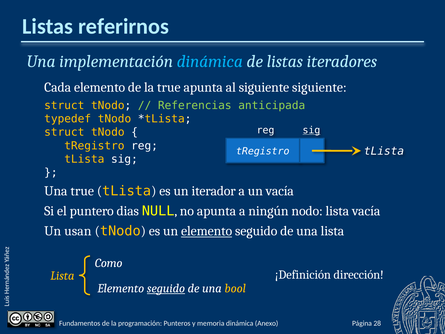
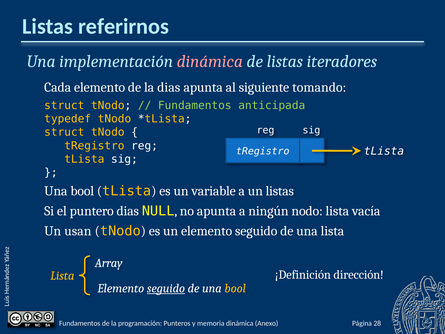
dinámica colour: light blue -> pink (210, 61)
la true: true -> dias (169, 87)
siguiente siguiente: siguiente -> tomando (319, 87)
Referencias: Referencias -> Fundamentos (195, 106)
sig underline: present -> none (311, 130)
true: true -> bool (82, 191)
iterador: iterador -> variable (214, 191)
un vacía: vacía -> listas (280, 191)
elemento underline: present -> none (207, 231)
Como: Como -> Array (109, 263)
